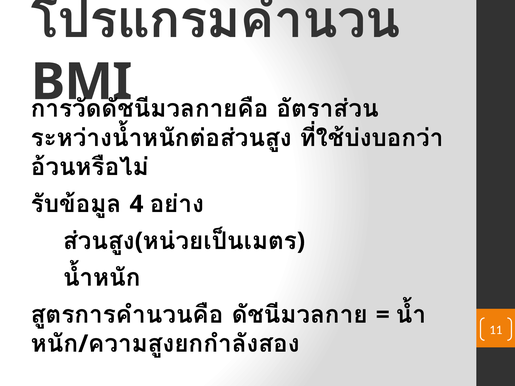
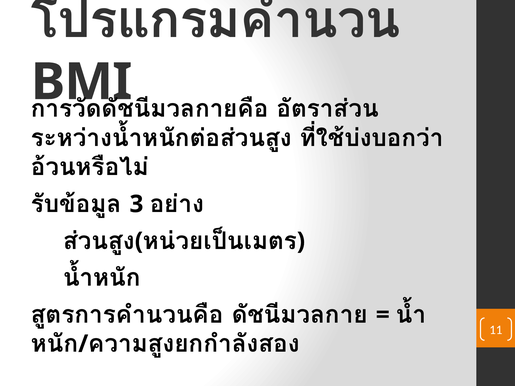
4: 4 -> 3 (136, 204)
